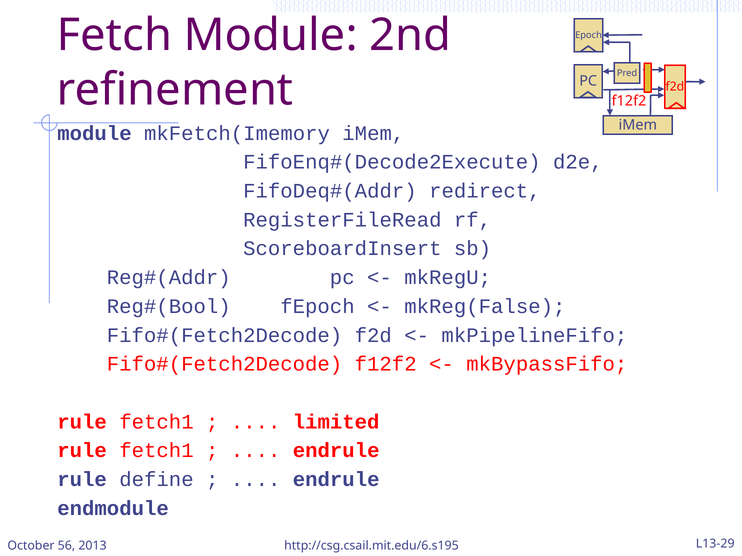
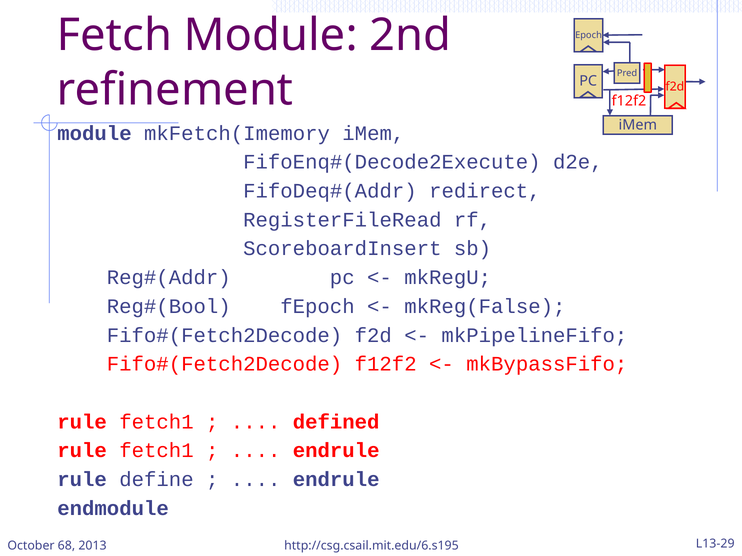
limited: limited -> defined (336, 422)
56: 56 -> 68 (66, 546)
